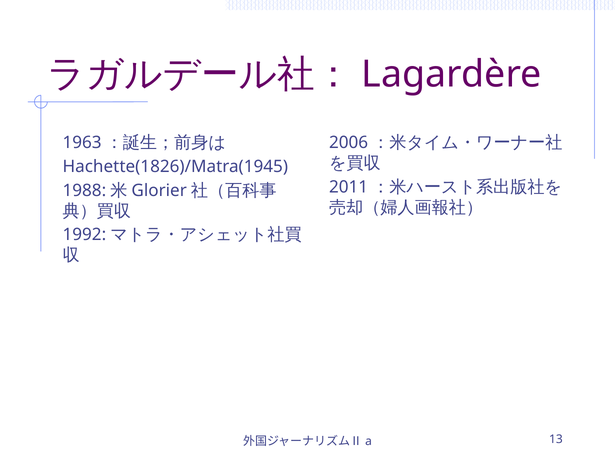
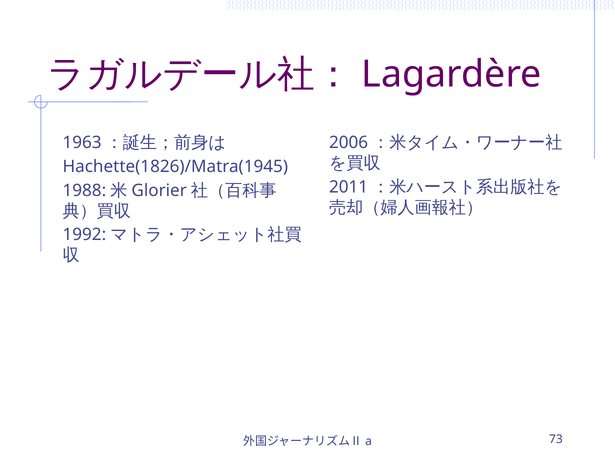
13: 13 -> 73 (556, 440)
